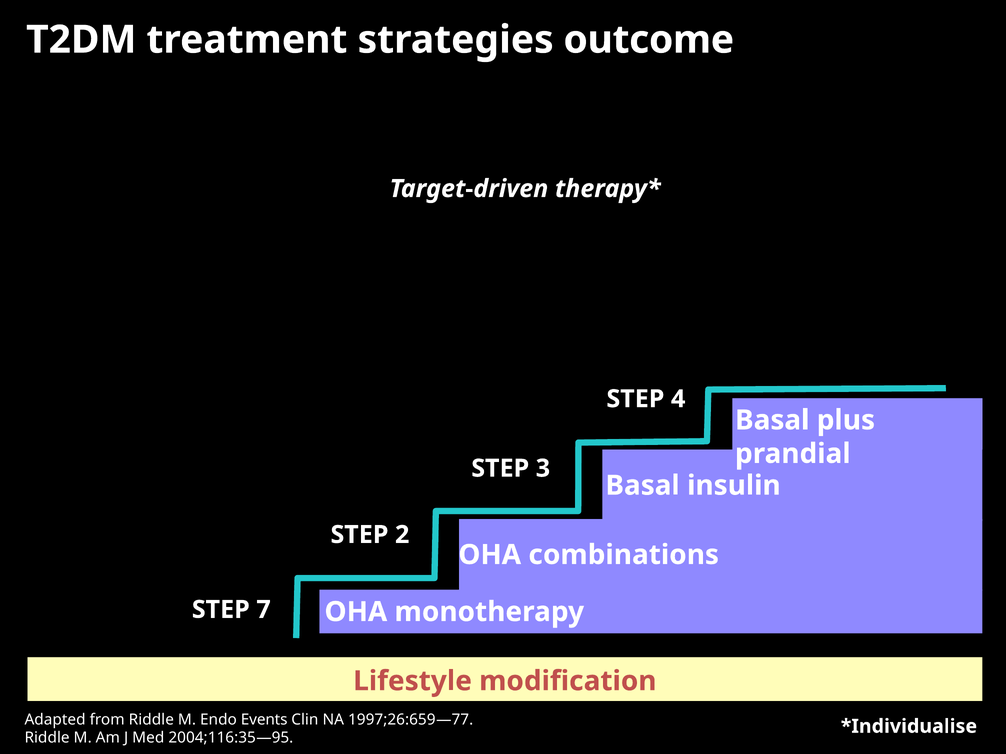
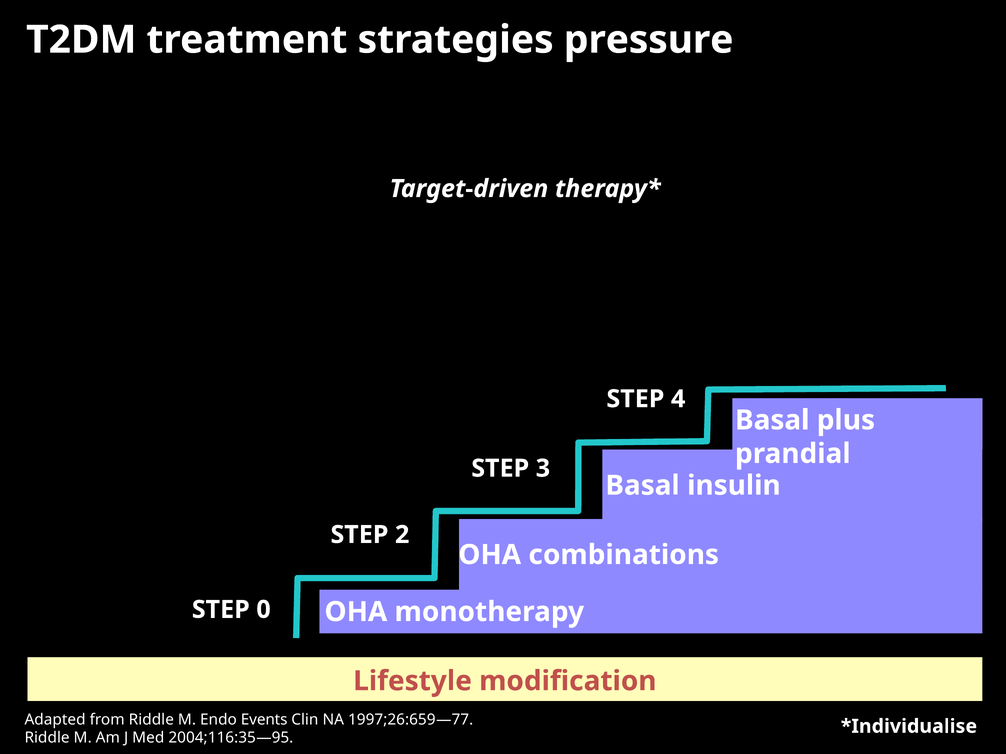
outcome: outcome -> pressure (649, 40)
7: 7 -> 0 (264, 610)
